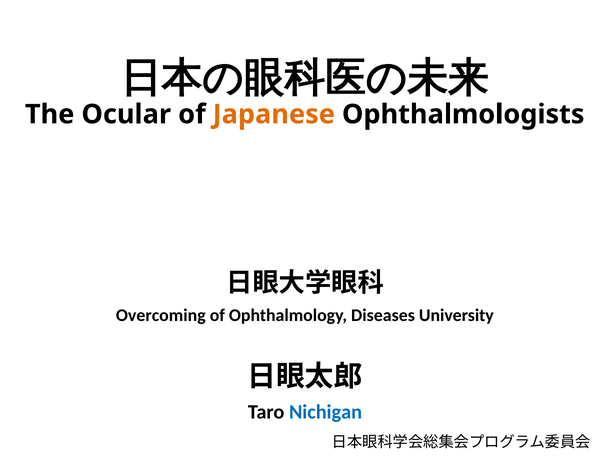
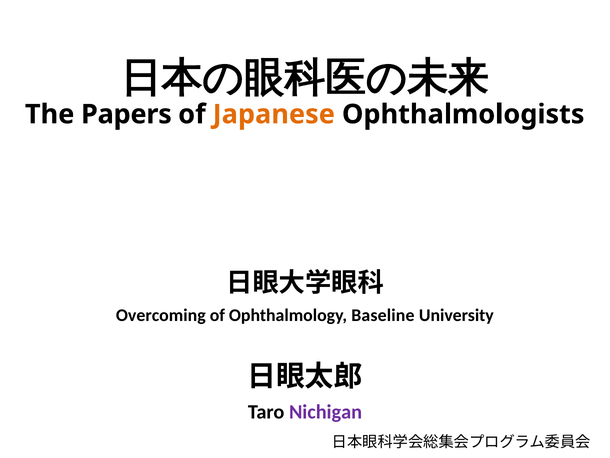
Ocular: Ocular -> Papers (126, 114)
Diseases: Diseases -> Baseline (383, 315)
Nichigan colour: blue -> purple (326, 411)
